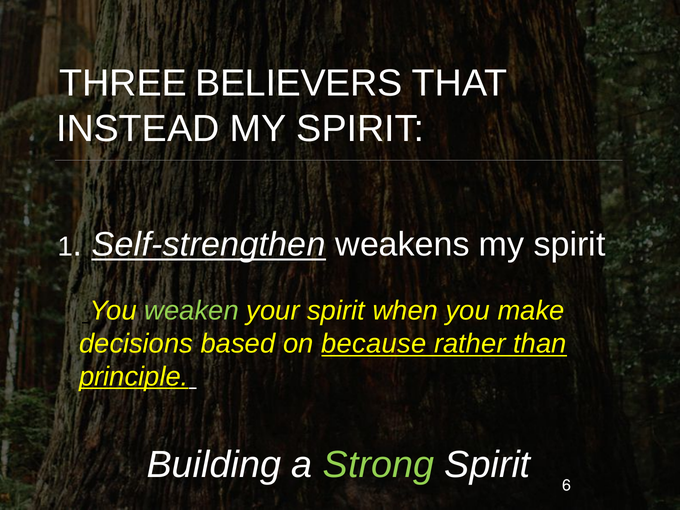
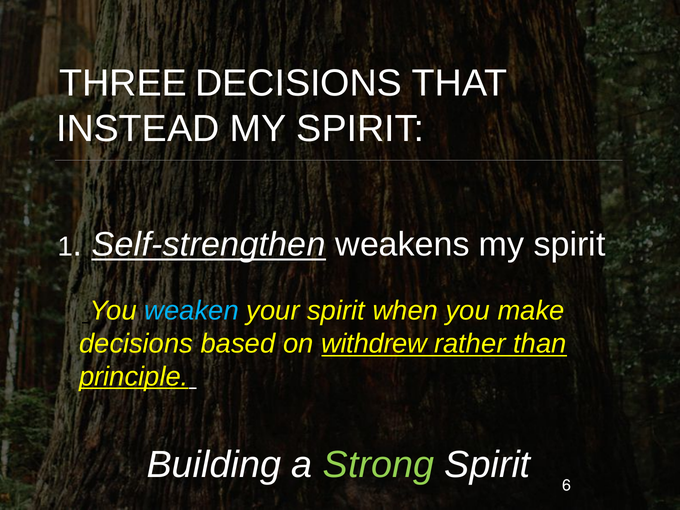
THREE BELIEVERS: BELIEVERS -> DECISIONS (299, 83)
weaken colour: light green -> light blue (192, 311)
because: because -> withdrew (374, 344)
